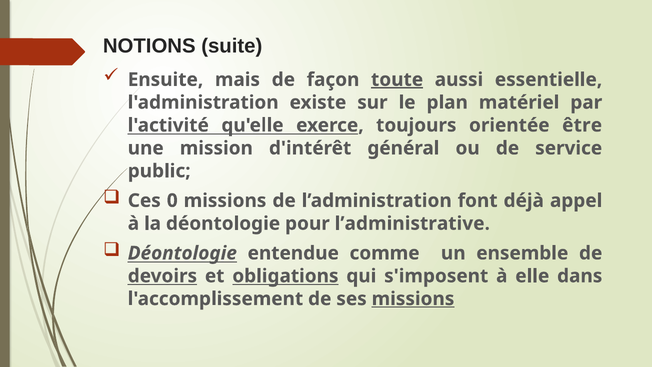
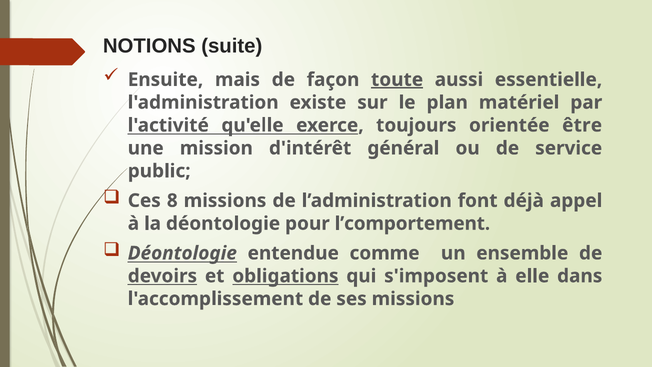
0: 0 -> 8 (172, 201)
l’administrative: l’administrative -> l’comportement (412, 223)
missions underline: present -> none (413, 299)
